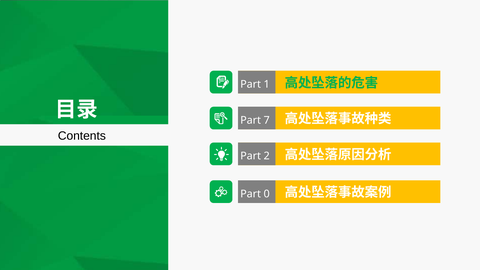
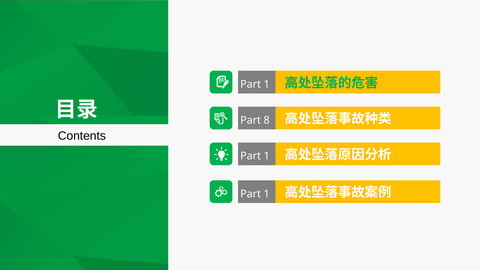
7: 7 -> 8 (267, 120)
2: 2 -> 1 (267, 156)
0: 0 -> 1 (267, 194)
